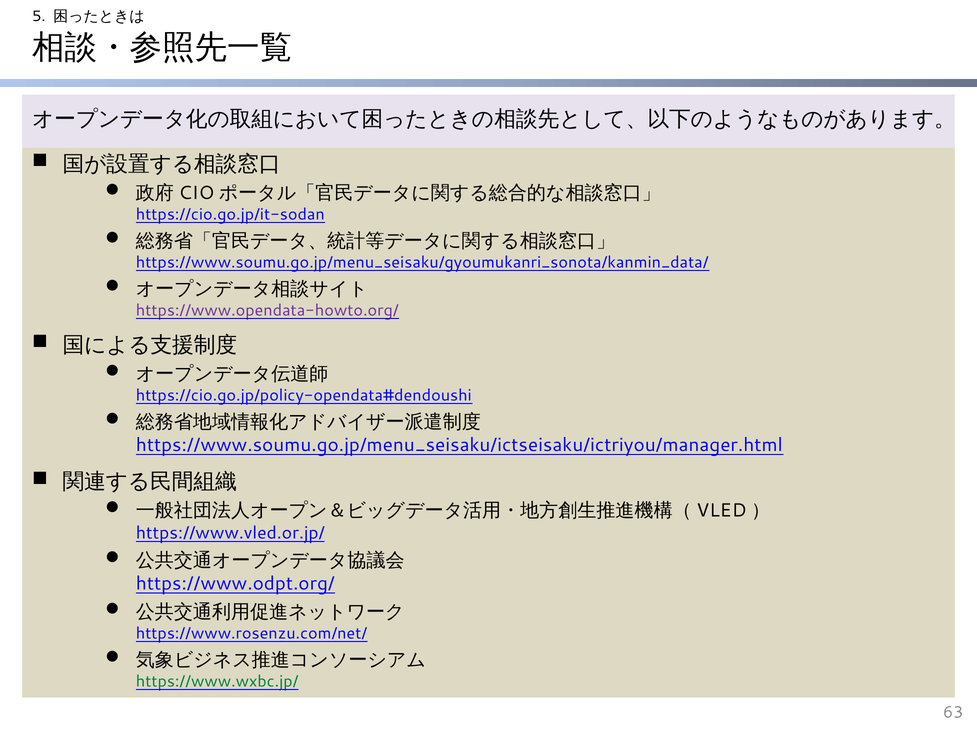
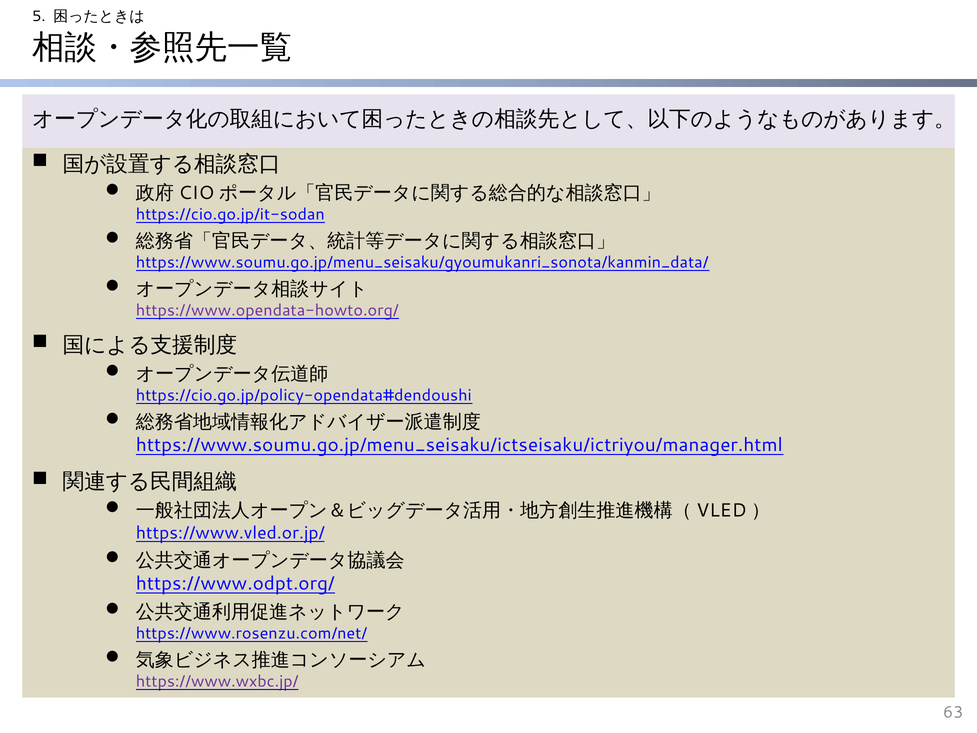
https://www.wxbc.jp/ colour: green -> purple (217, 681)
